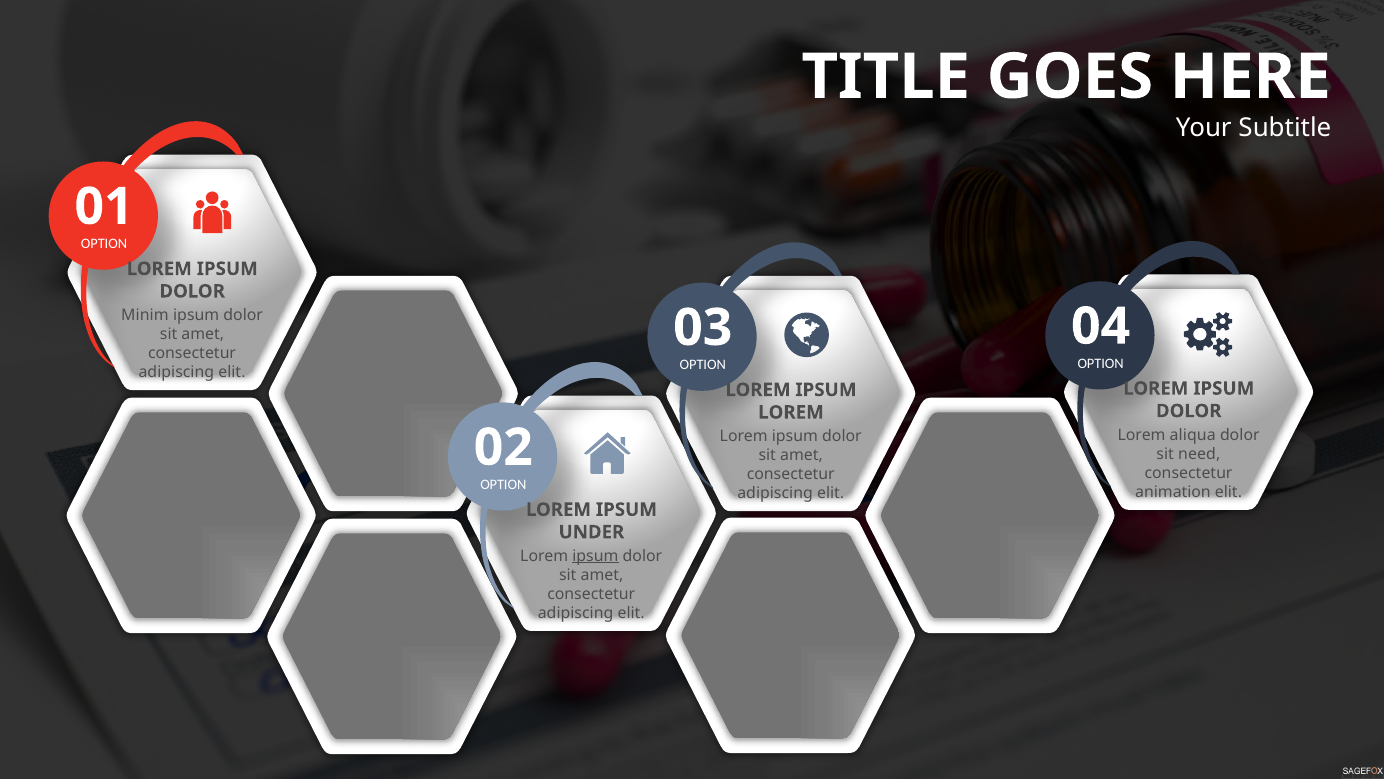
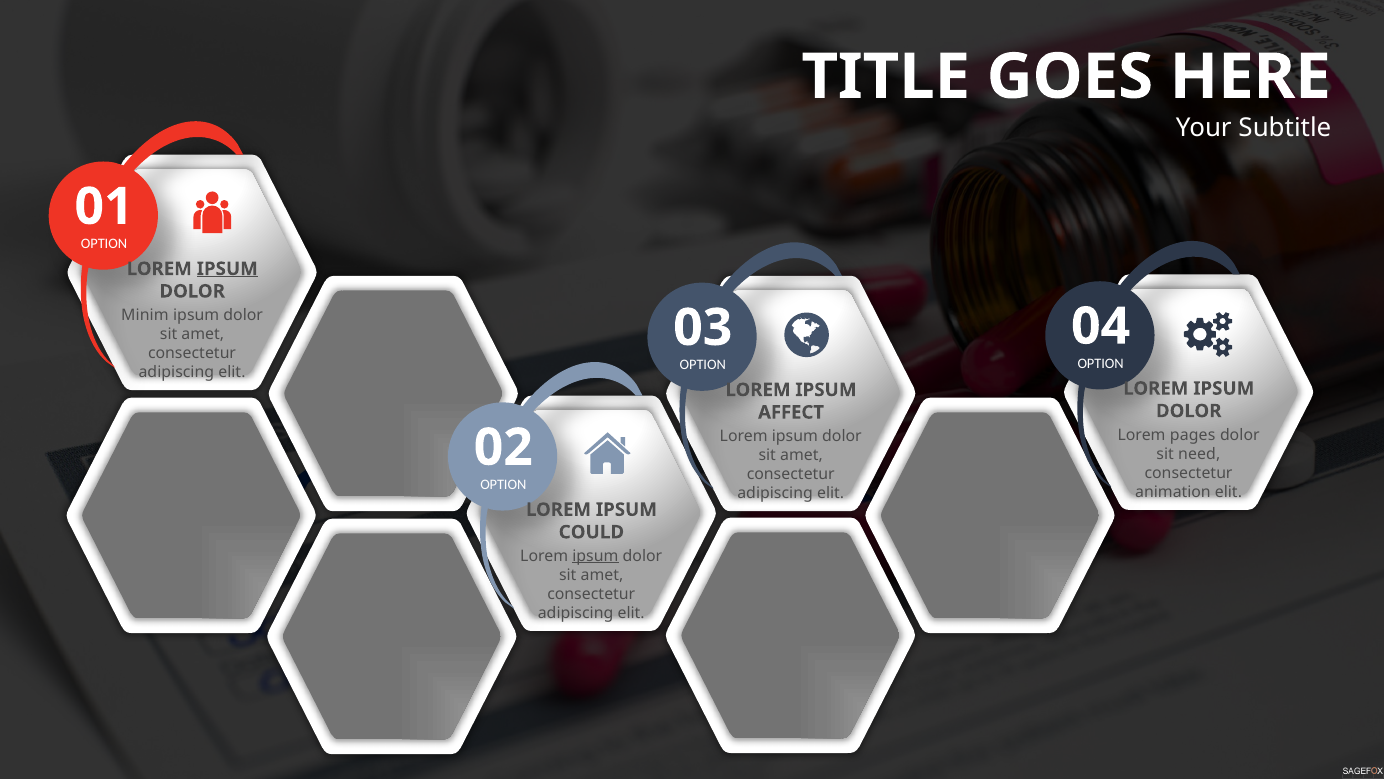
IPSUM underline: none -> present (227, 269)
LOREM: LOREM -> AFFECT (791, 412)
aliqua: aliqua -> pages (1193, 435)
UNDER: UNDER -> COULD (591, 532)
